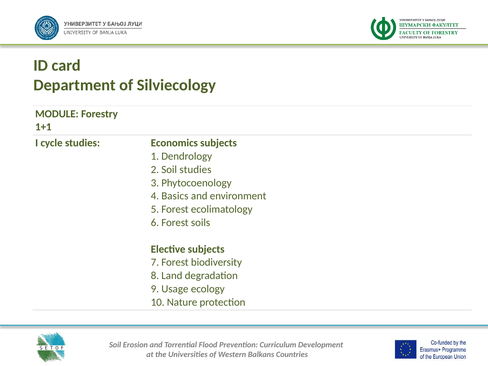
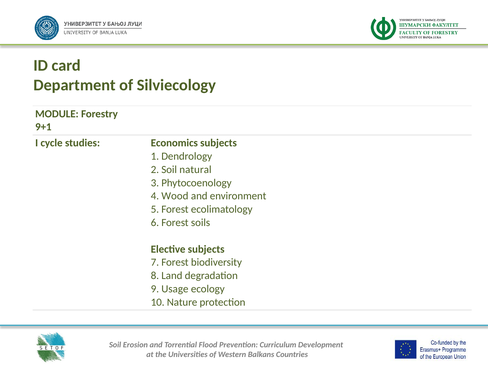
1+1: 1+1 -> 9+1 (43, 127)
Soil studies: studies -> natural (195, 170)
Basics: Basics -> Wood (175, 196)
